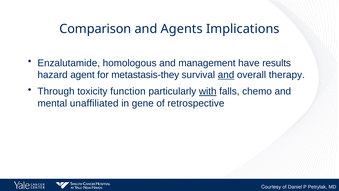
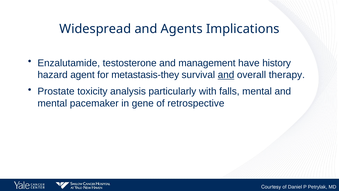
Comparison: Comparison -> Widespread (95, 29)
homologous: homologous -> testosterone (130, 63)
results: results -> history (277, 63)
Through: Through -> Prostate (56, 91)
function: function -> analysis (128, 91)
with underline: present -> none (208, 91)
falls chemo: chemo -> mental (257, 91)
unaffiliated: unaffiliated -> pacemaker (94, 103)
